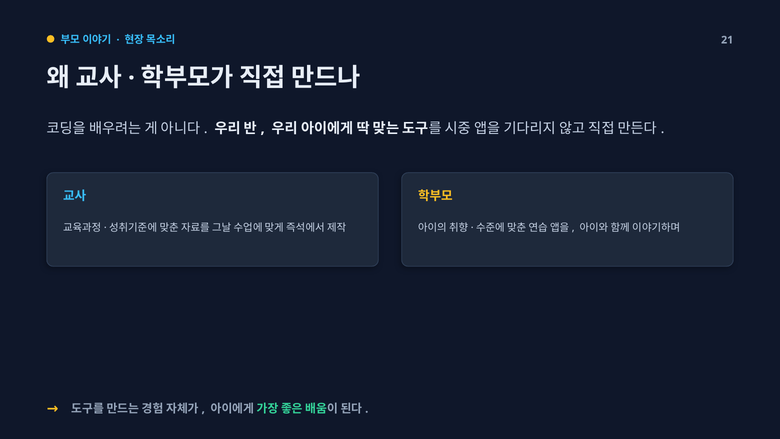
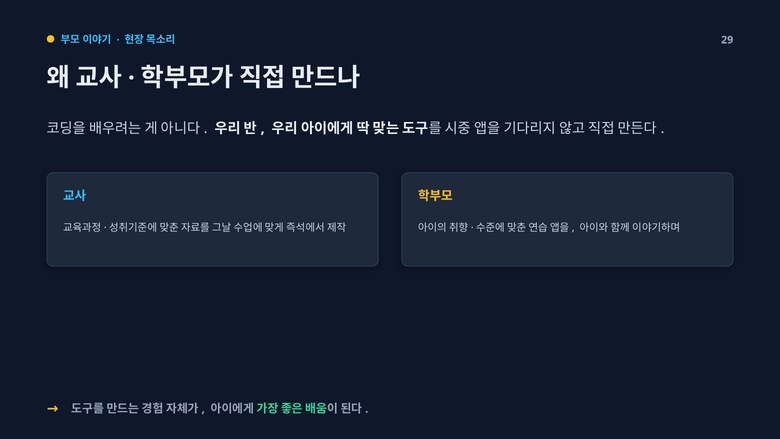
21: 21 -> 29 (727, 40)
